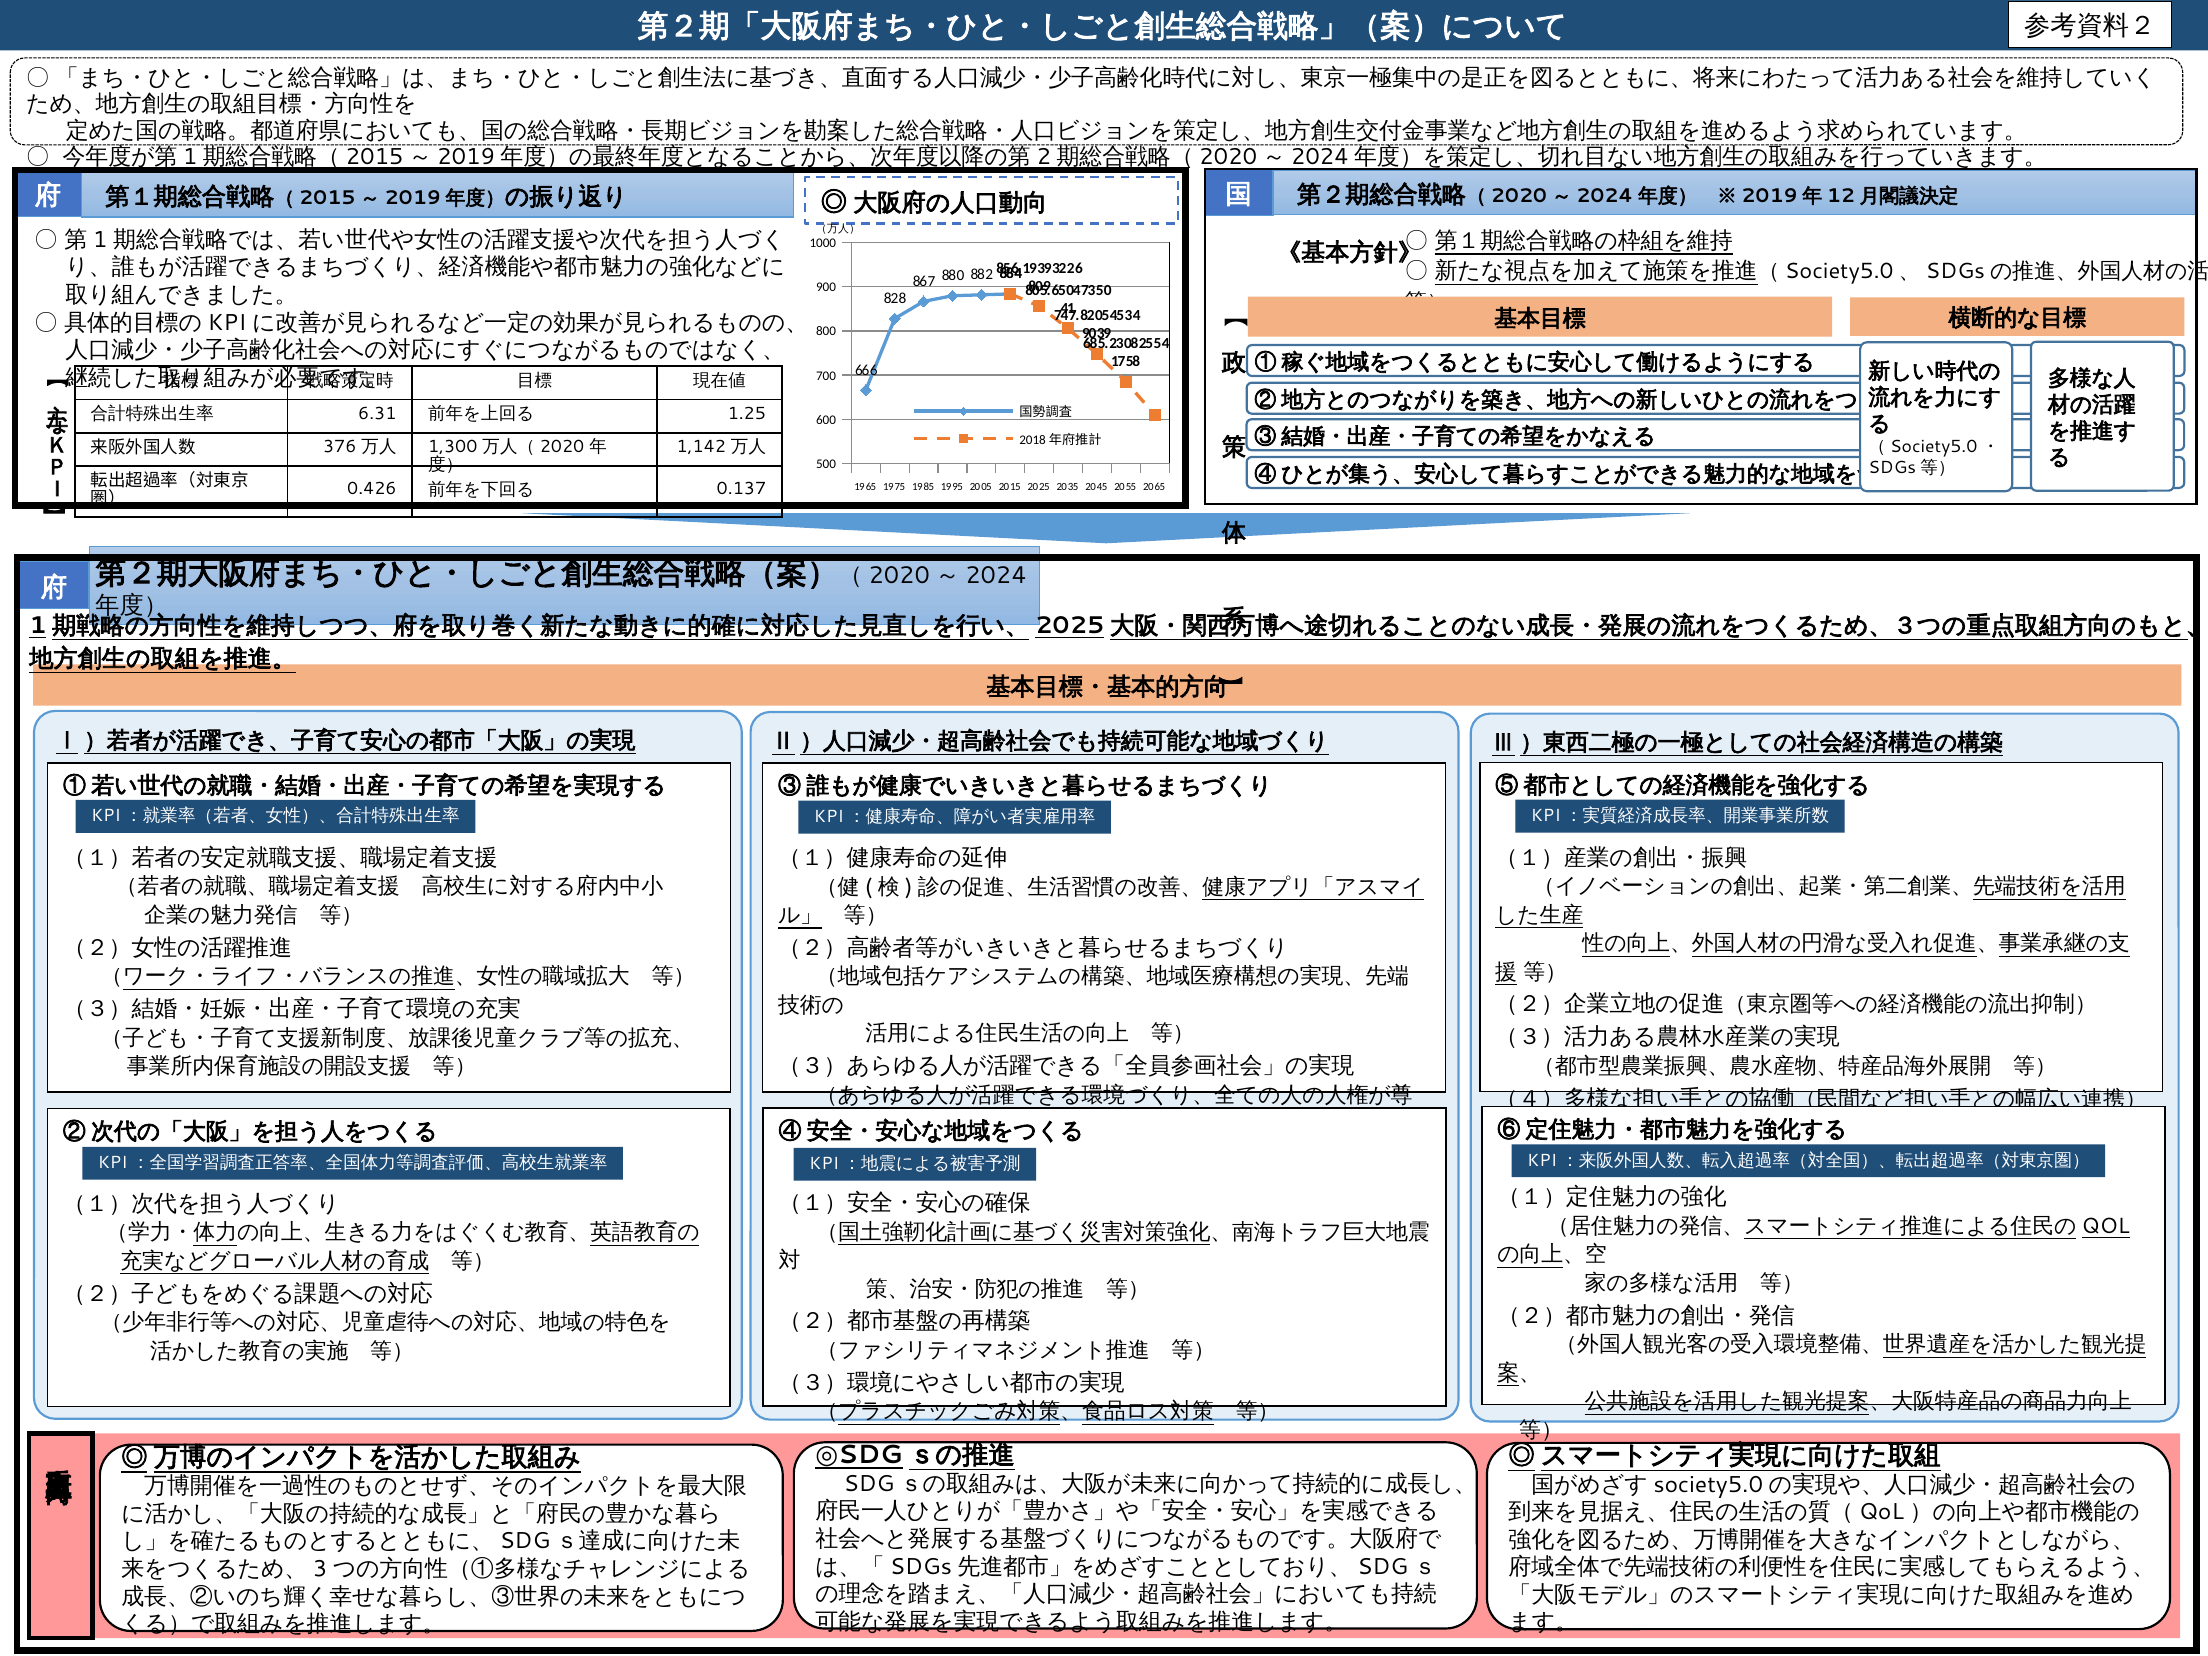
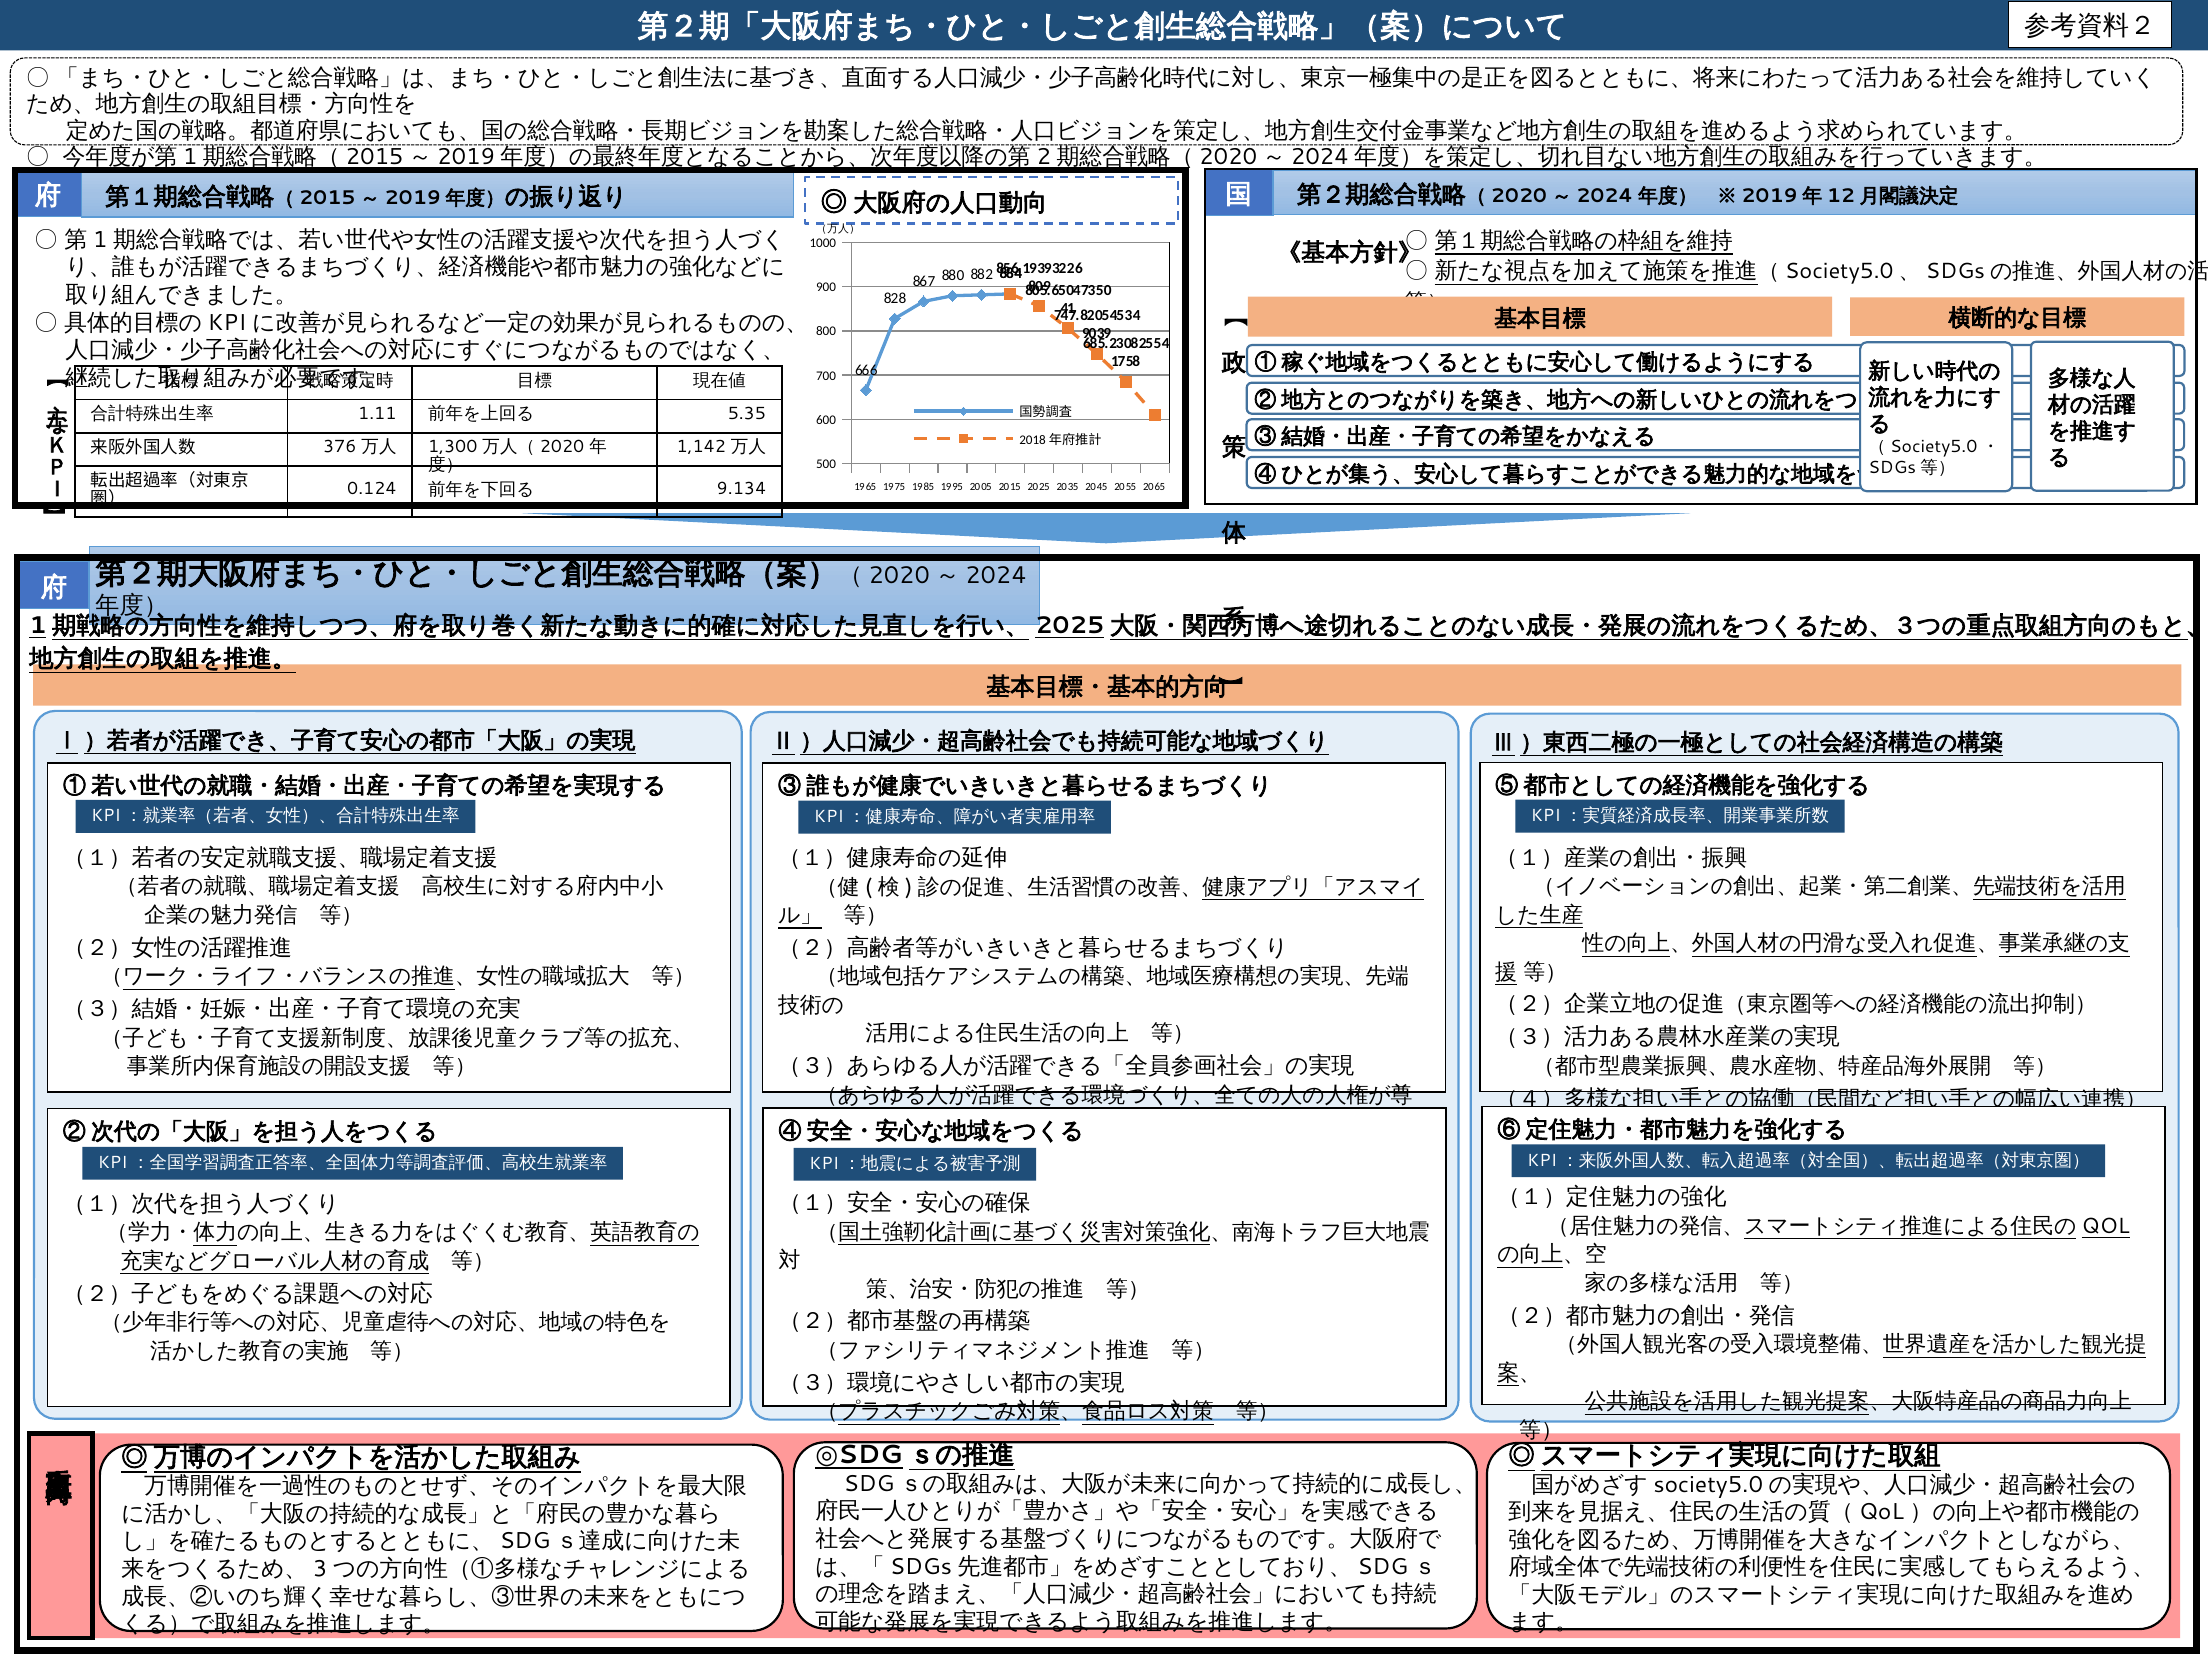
6.31: 6.31 -> 1.11 (377, 413)
1.25: 1.25 -> 5.35 (747, 413)
0.426: 0.426 -> 0.124 (372, 489)
0.137: 0.137 -> 9.134 (741, 489)
